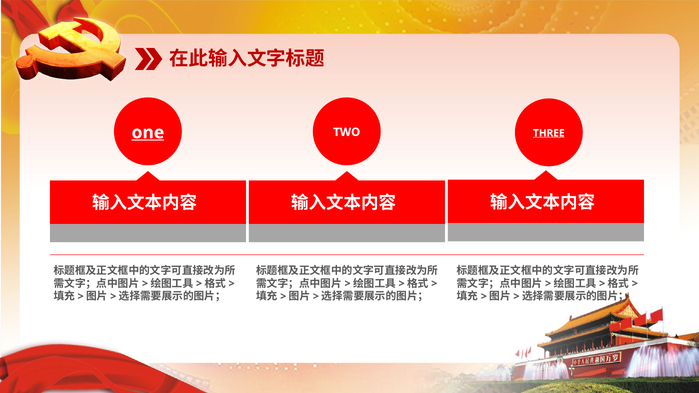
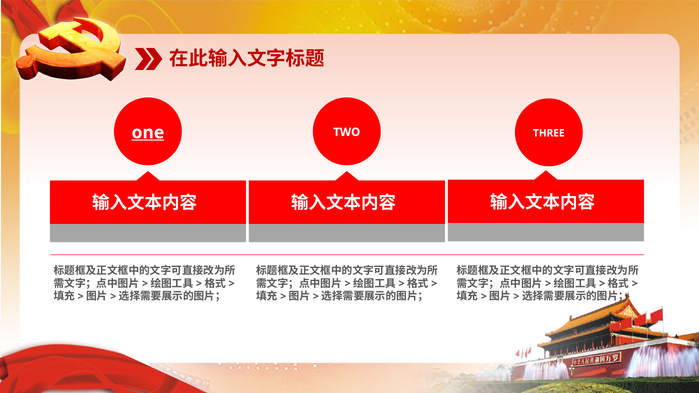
THREE underline: present -> none (549, 133)
